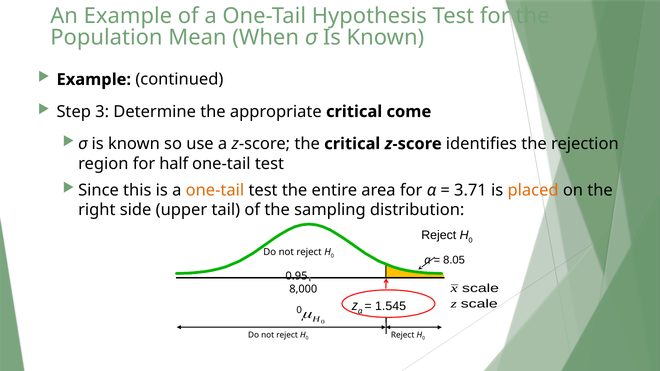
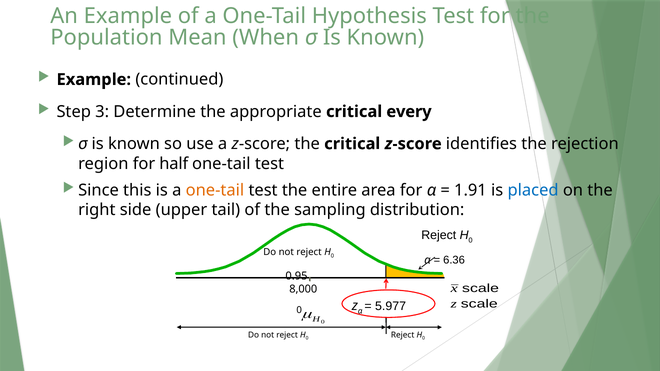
come: come -> every (409, 112)
3.71: 3.71 -> 1.91 (470, 190)
placed colour: orange -> blue (533, 190)
8.05: 8.05 -> 6.36 (454, 260)
1.545: 1.545 -> 5.977 (391, 306)
